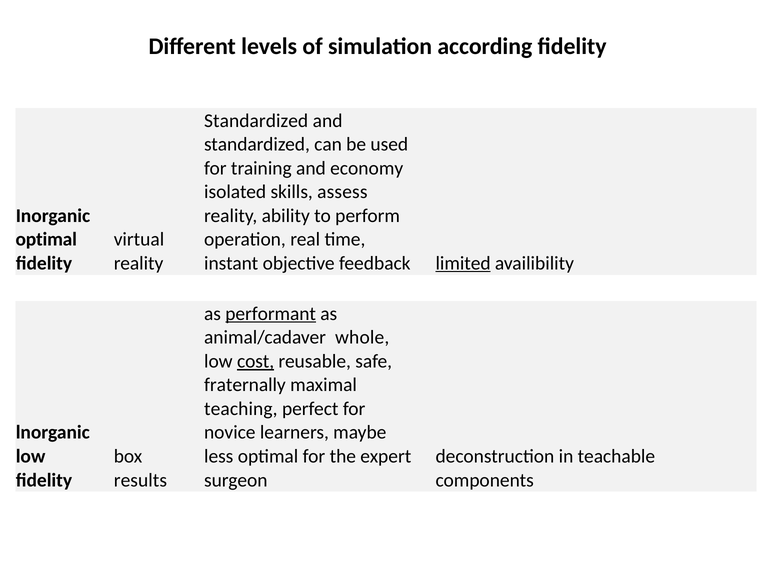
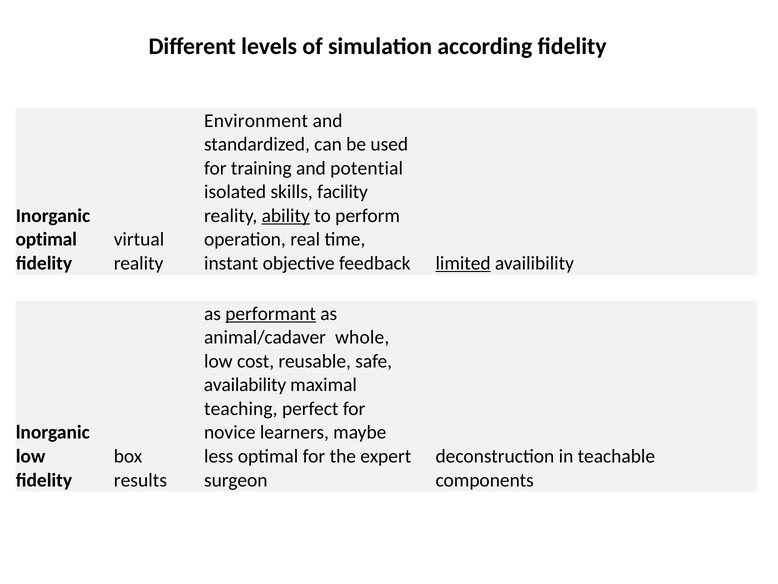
Standardized: Standardized -> Environment (256, 121)
economy: economy -> potential (367, 168)
assess: assess -> facility (343, 192)
ability underline: none -> present (286, 216)
cost underline: present -> none (256, 361)
fraternally: fraternally -> availability (245, 385)
